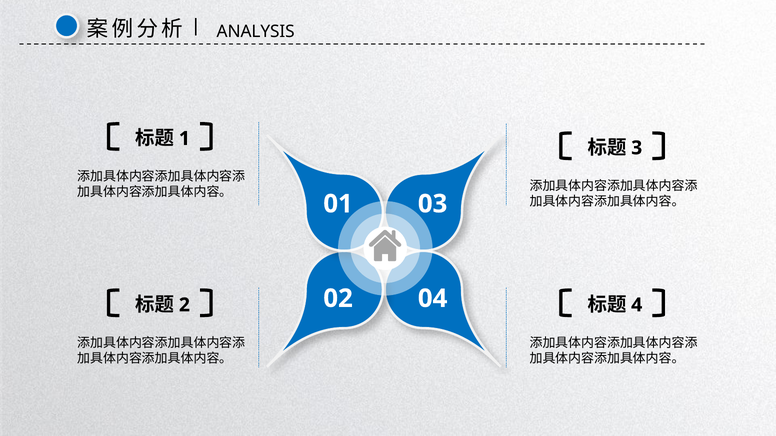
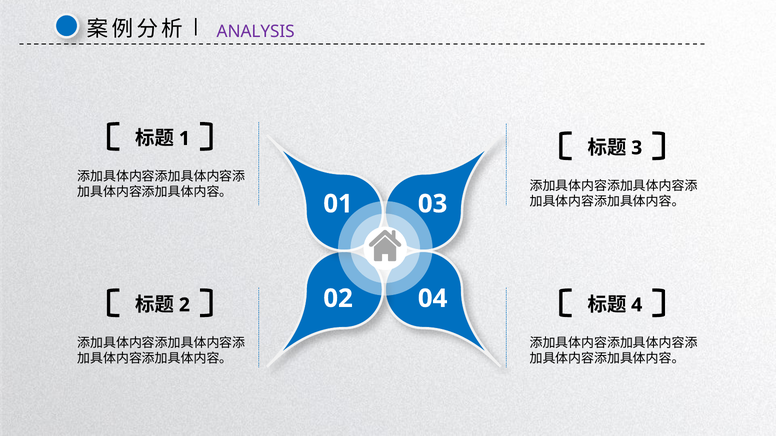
ANALYSIS colour: black -> purple (256, 32)
